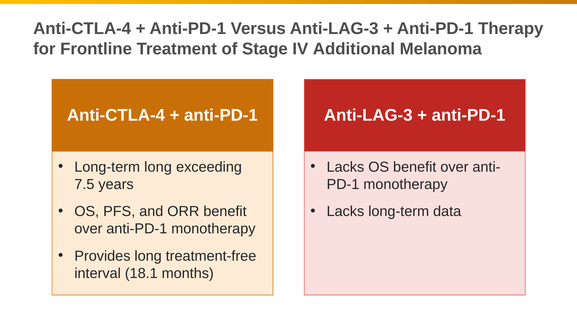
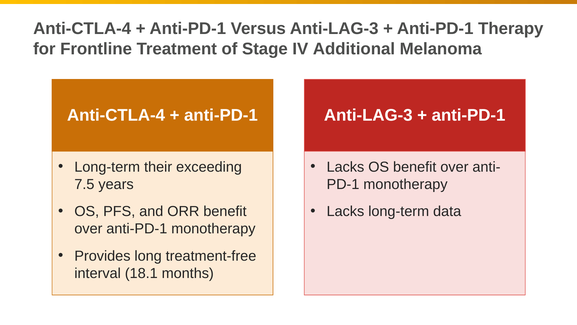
Long-term long: long -> their (158, 167)
